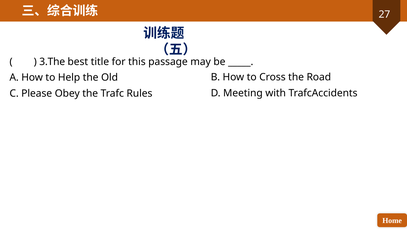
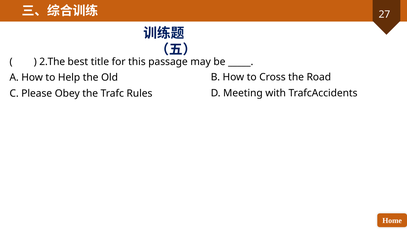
3.The: 3.The -> 2.The (52, 62)
